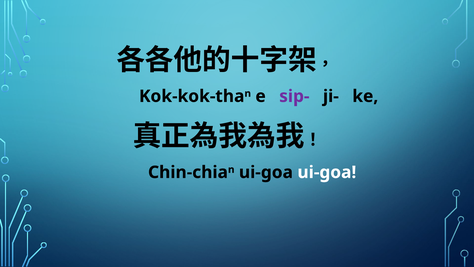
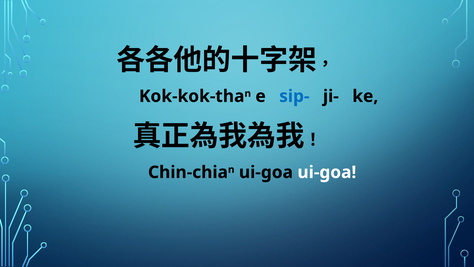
sip- colour: purple -> blue (294, 96)
